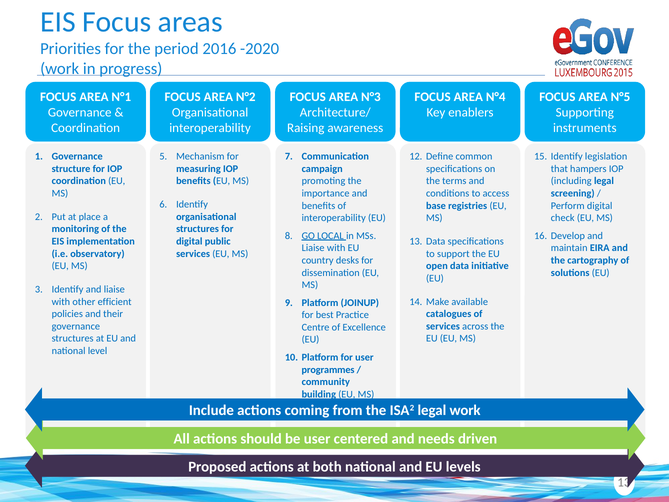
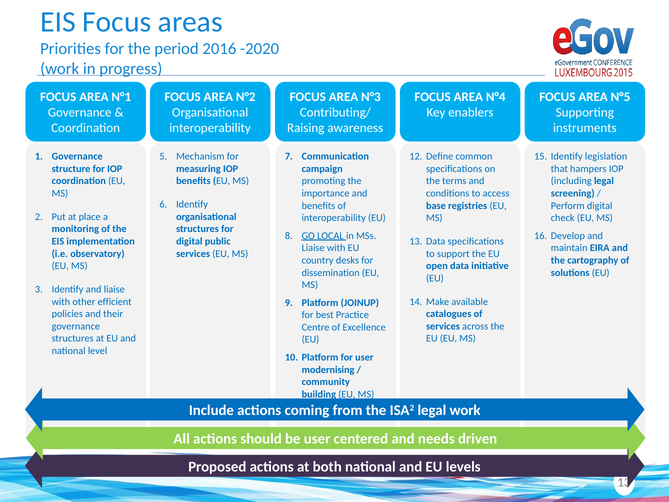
Architecture/: Architecture/ -> Contributing/ (335, 112)
programmes: programmes -> modernising (328, 370)
